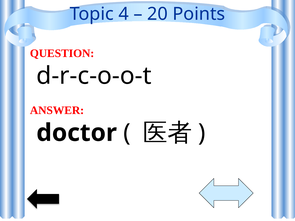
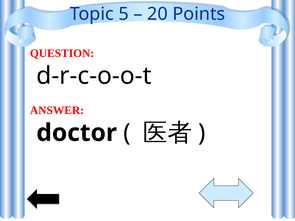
4: 4 -> 5 (124, 14)
